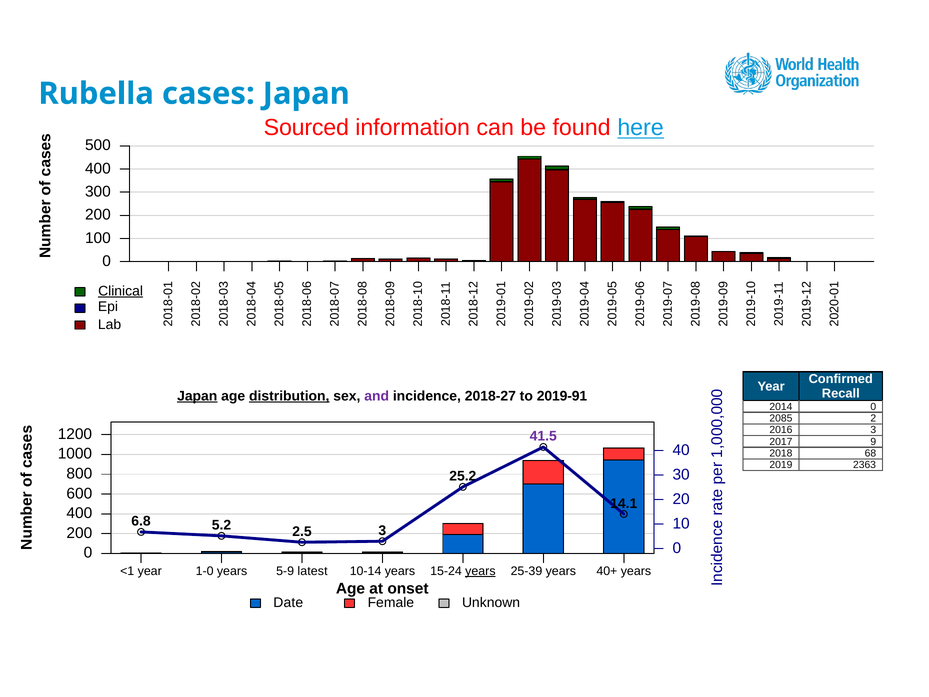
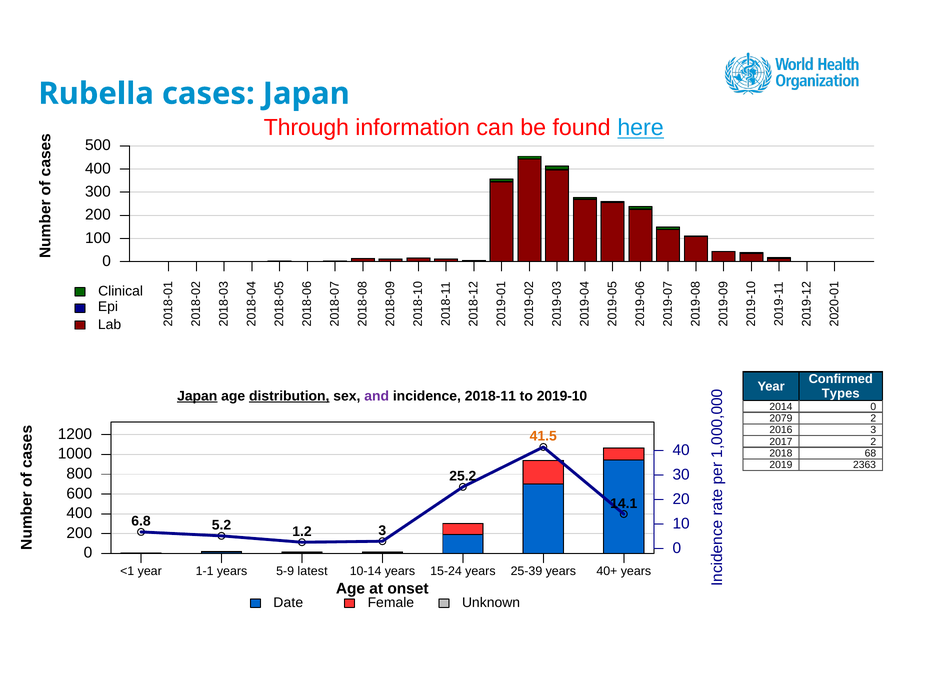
Sourced: Sourced -> Through (306, 128)
Clinical underline: present -> none (121, 291)
Recall: Recall -> Types (841, 393)
2018-27: 2018-27 -> 2018-11 (490, 396)
2019-91: 2019-91 -> 2019-10 (562, 396)
2085: 2085 -> 2079 (781, 418)
41.5 colour: purple -> orange (543, 436)
2017 9: 9 -> 2 (873, 441)
2.5: 2.5 -> 1.2 (302, 531)
1-0: 1-0 -> 1-1 (205, 571)
years underline: present -> none (480, 571)
